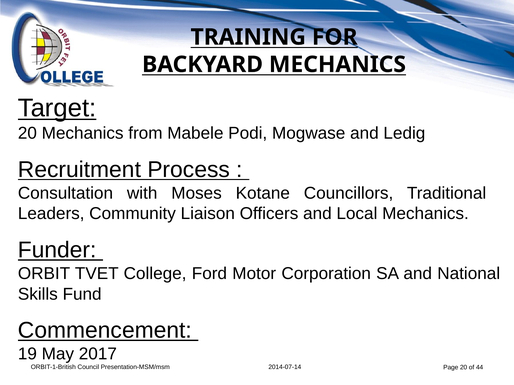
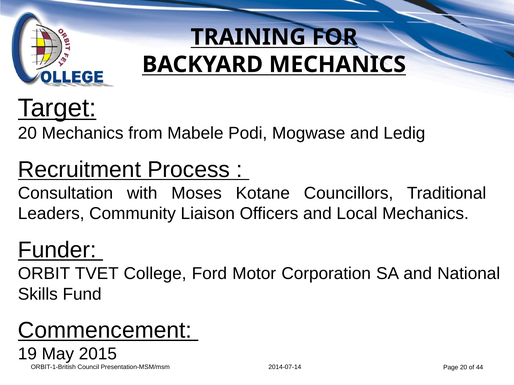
2017: 2017 -> 2015 (98, 354)
